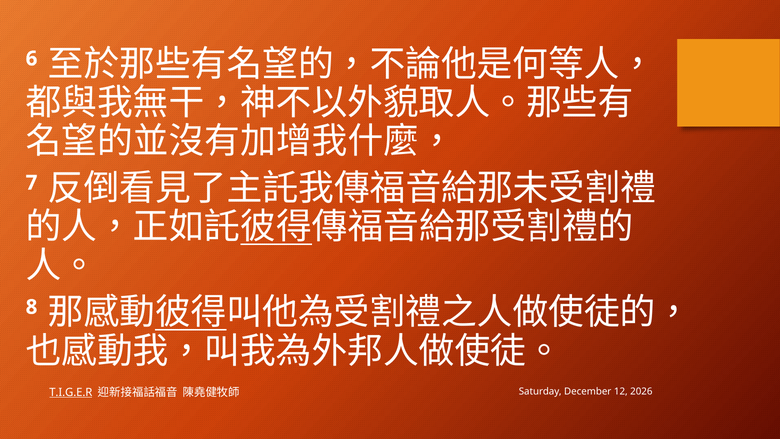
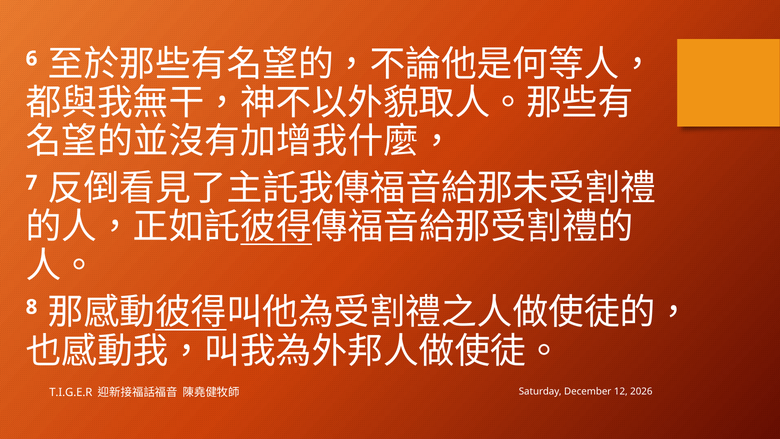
T.I.G.E.R underline: present -> none (71, 392)
